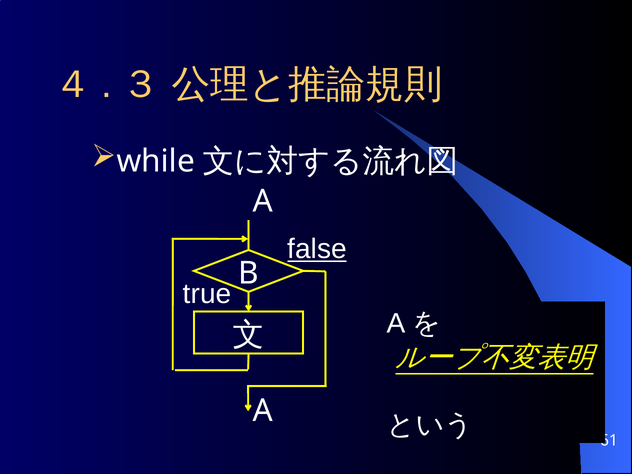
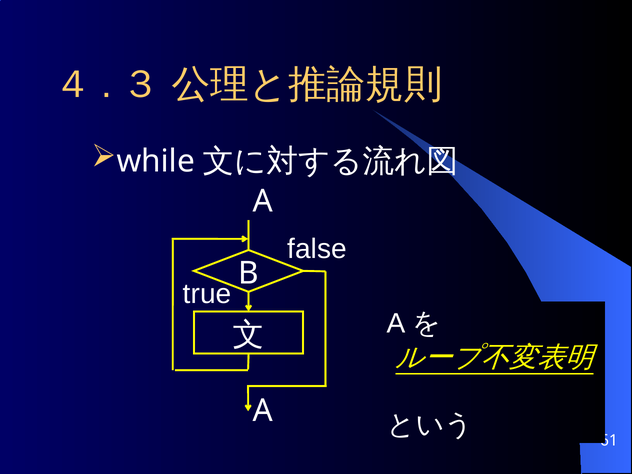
false underline: present -> none (317, 249)
